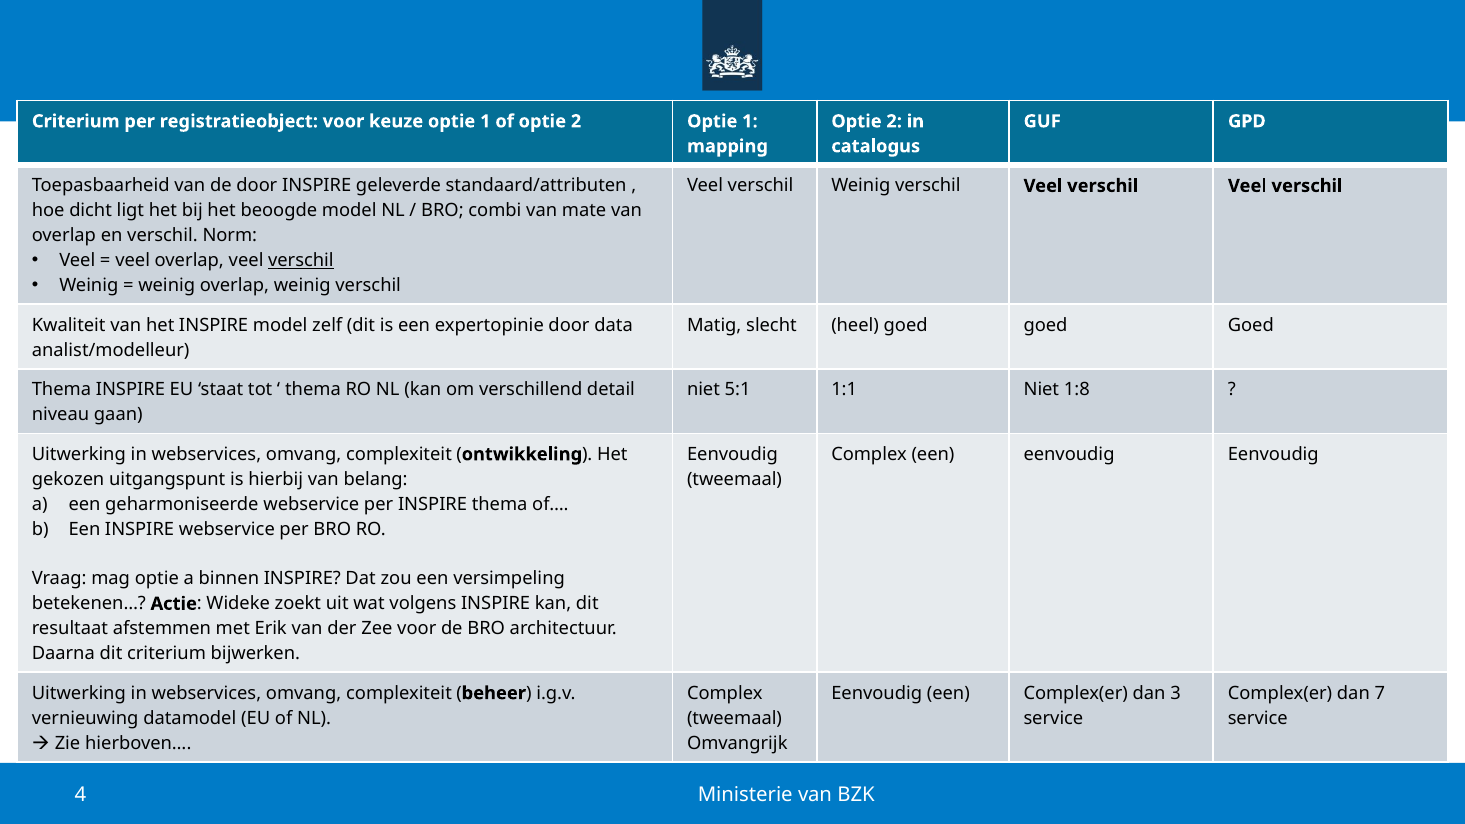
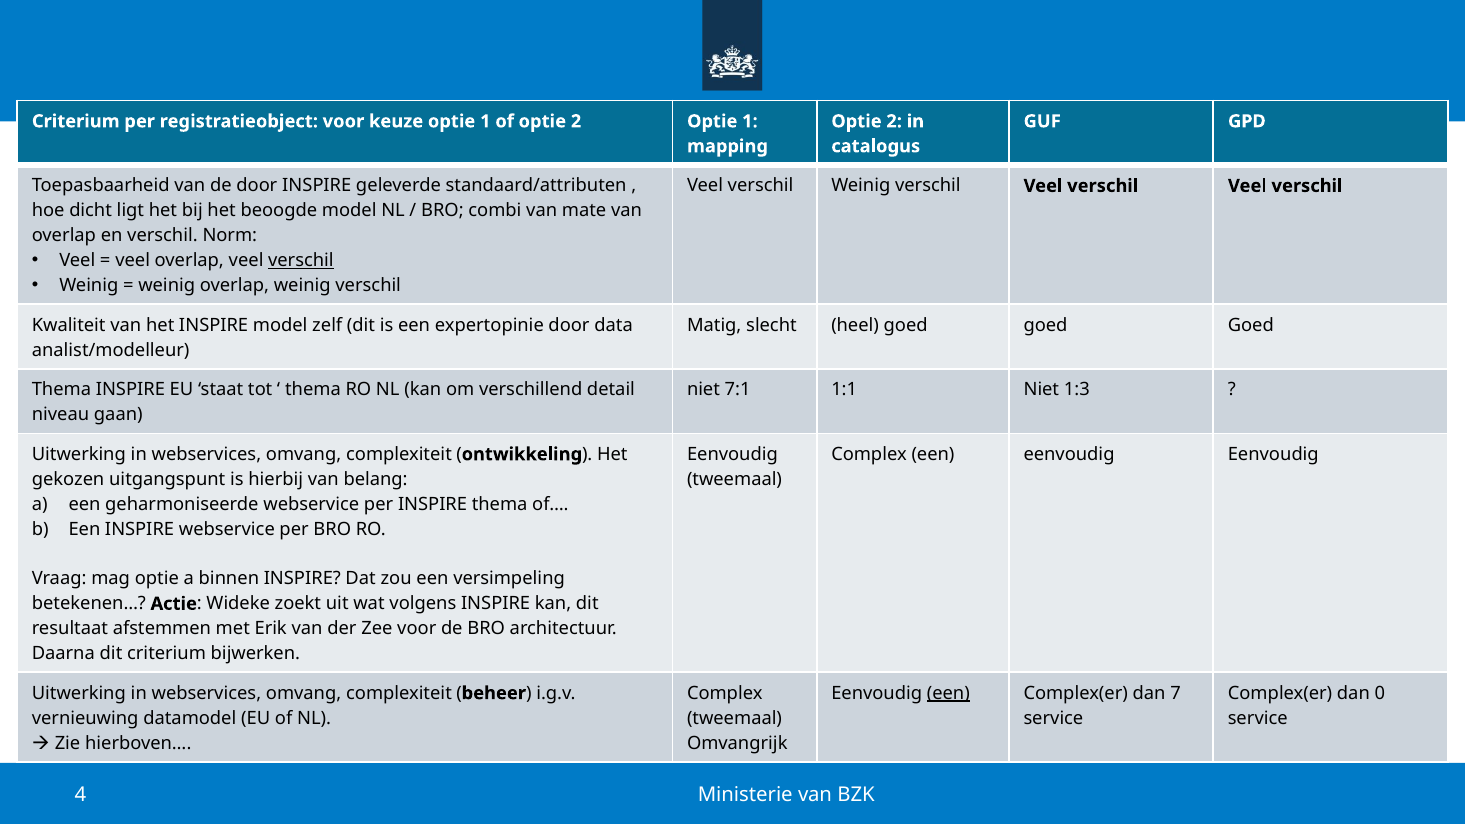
5:1: 5:1 -> 7:1 (738, 390)
1:8: 1:8 -> 1:3 (1077, 390)
een underline: none -> present (948, 693)
3: 3 -> 7 (1176, 693)
7: 7 -> 0 (1380, 693)
